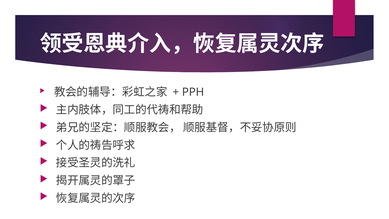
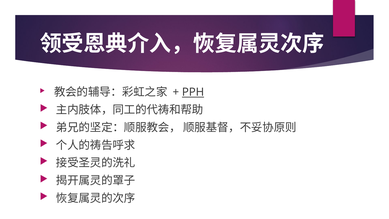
PPH underline: none -> present (193, 92)
